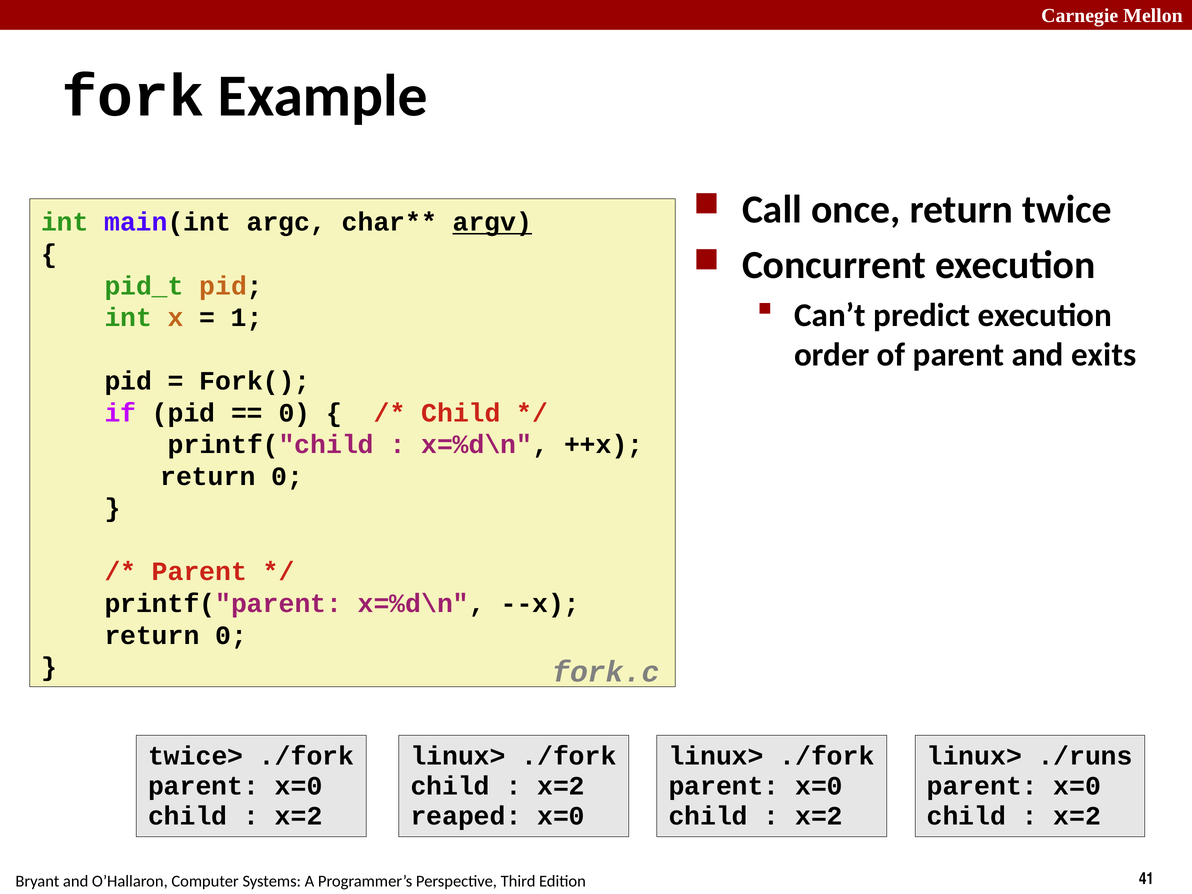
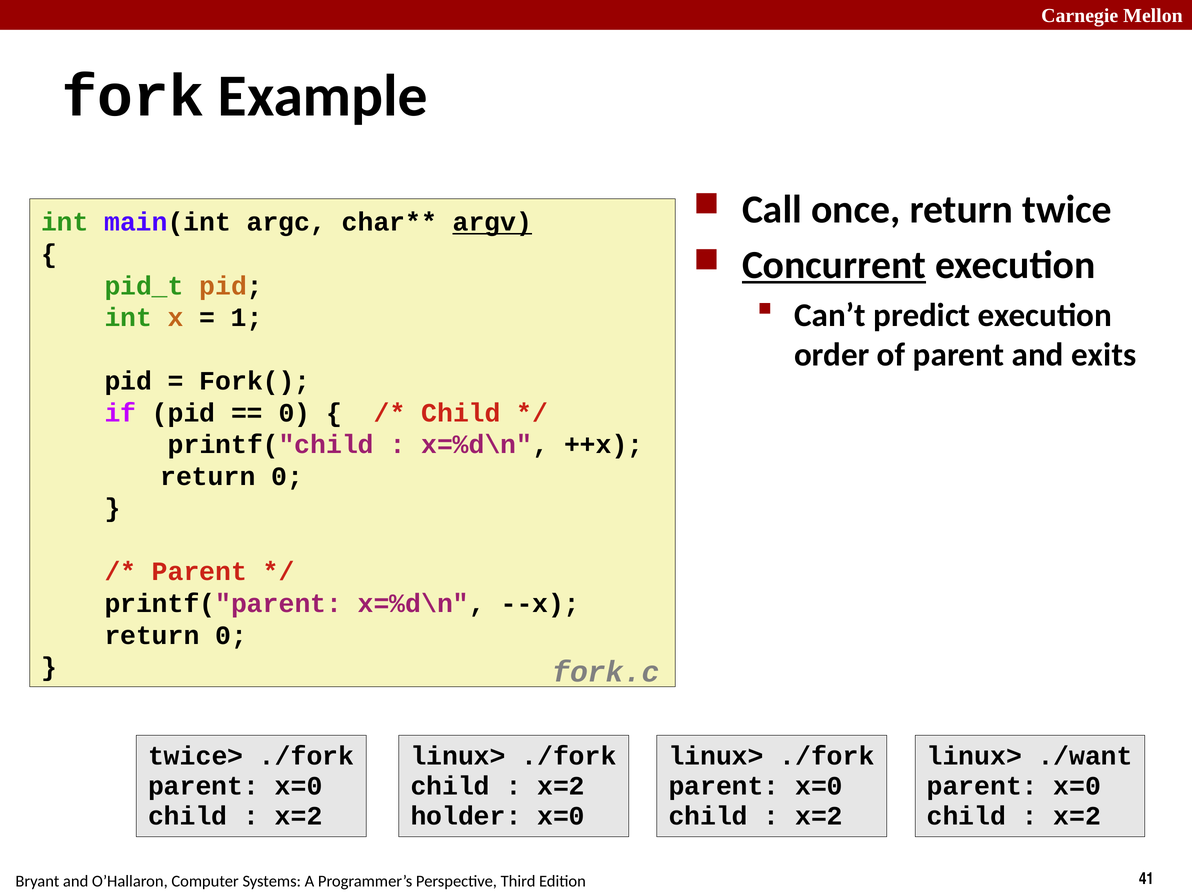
Concurrent underline: none -> present (834, 265)
./runs: ./runs -> ./want (1085, 756)
reaped: reaped -> holder (466, 816)
